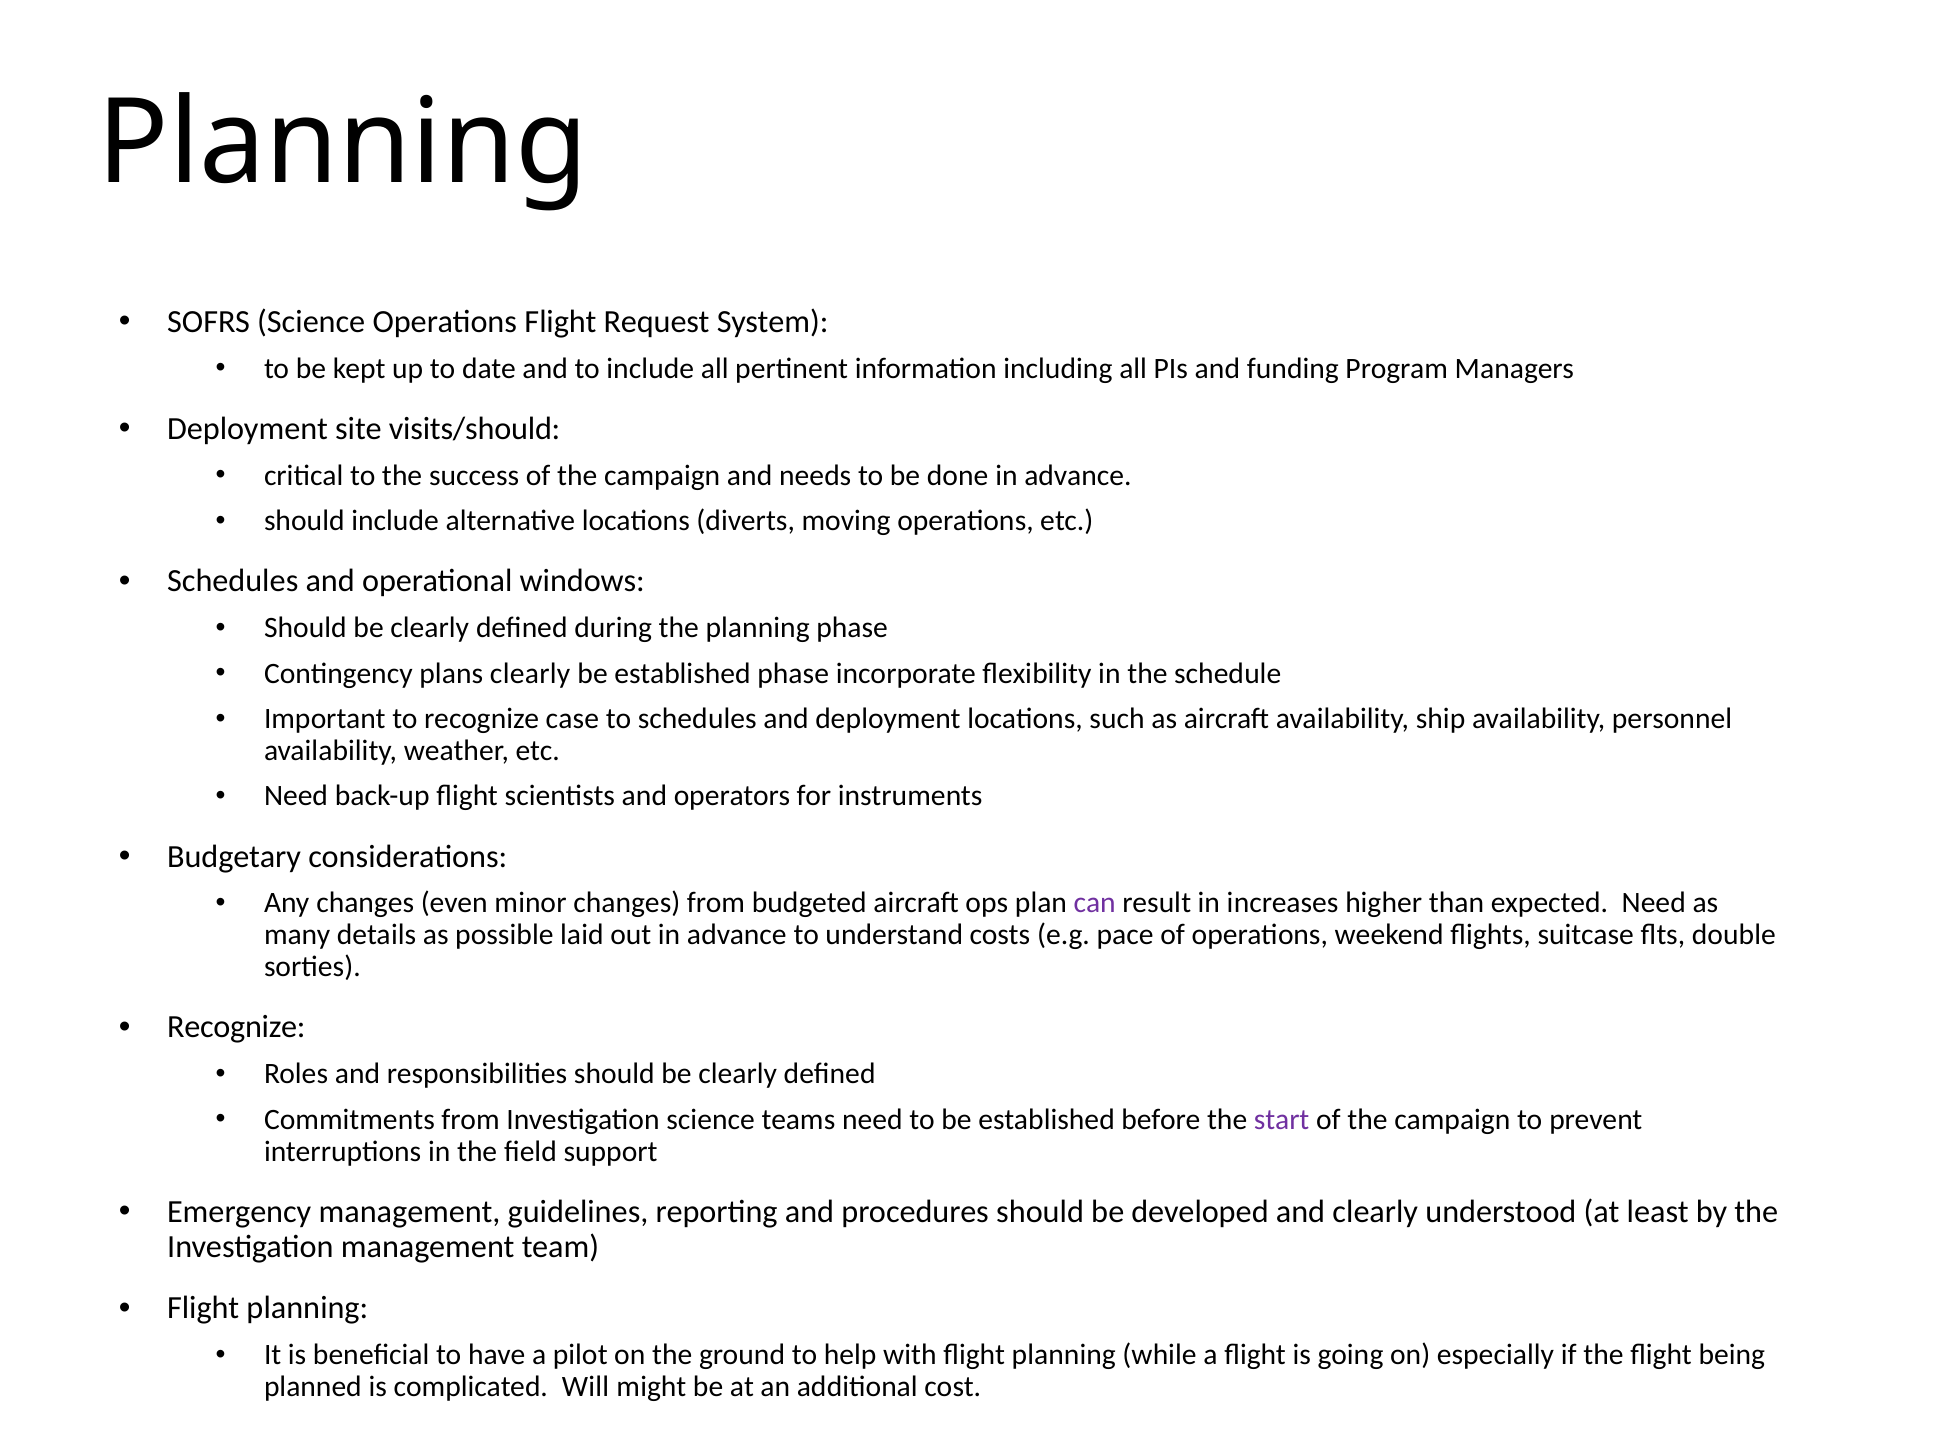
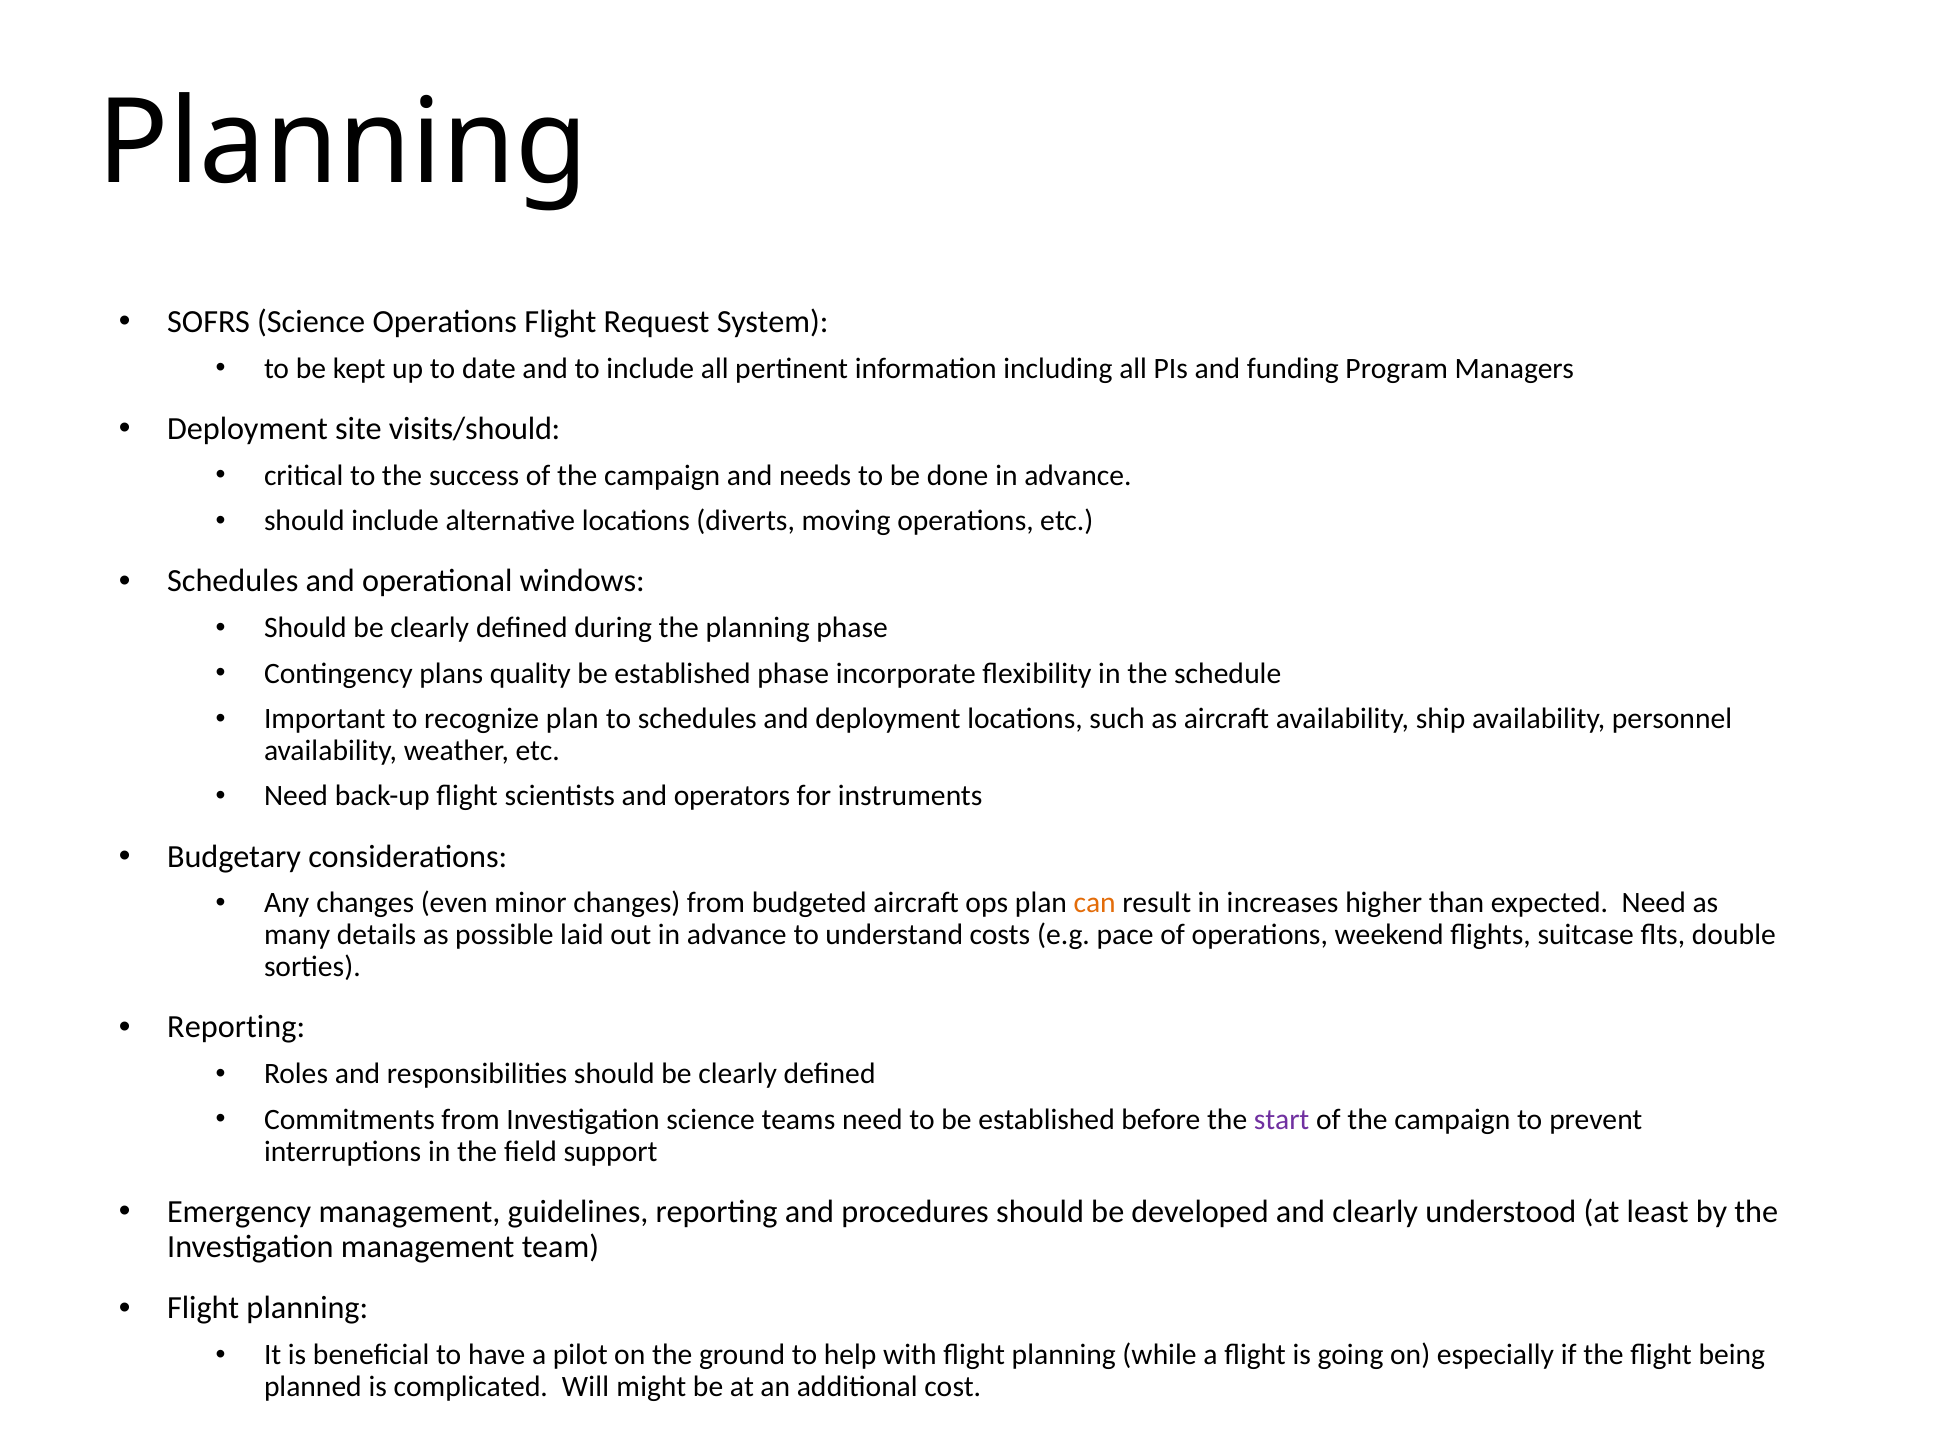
plans clearly: clearly -> quality (530, 673)
recognize case: case -> plan (572, 719)
can colour: purple -> orange (1095, 903)
Recognize: Recognize -> Reporting (236, 1027)
